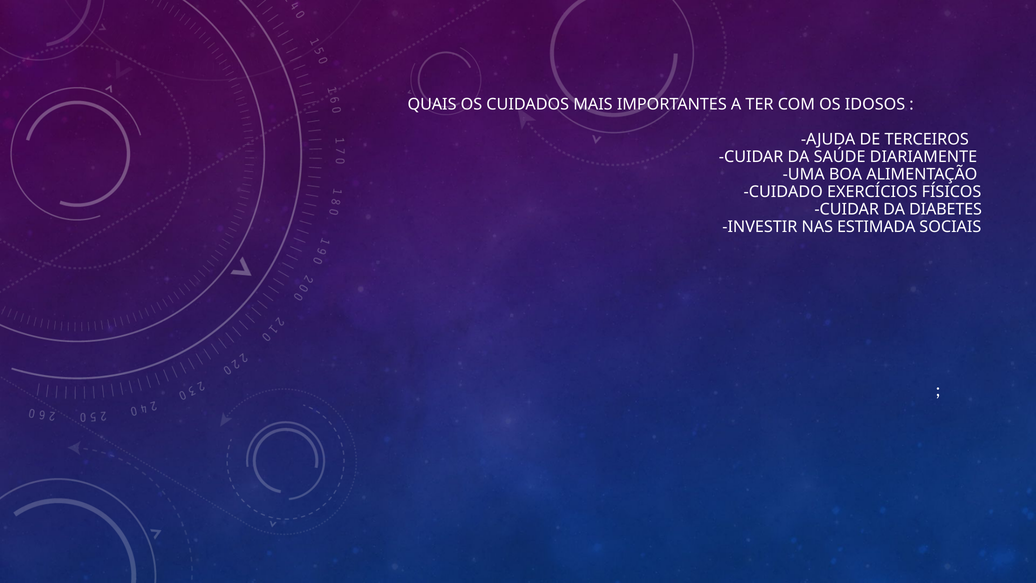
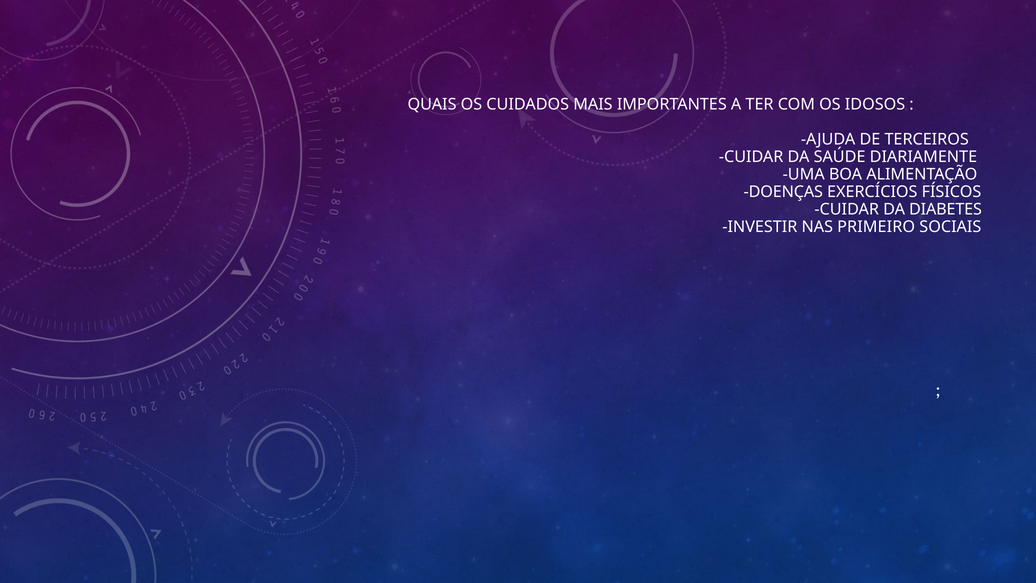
CUIDADO: CUIDADO -> DOENÇAS (783, 192)
ESTIMADA: ESTIMADA -> PRIMEIRO (876, 227)
